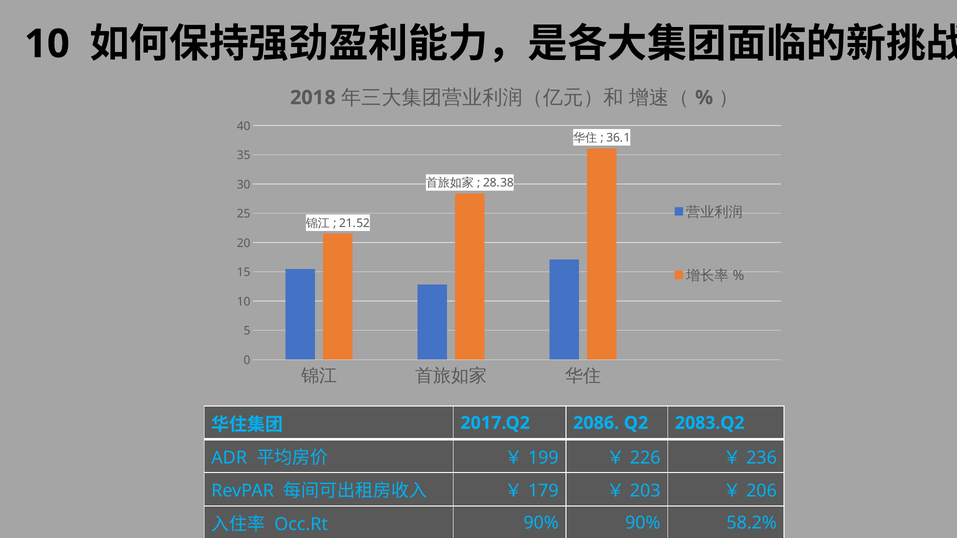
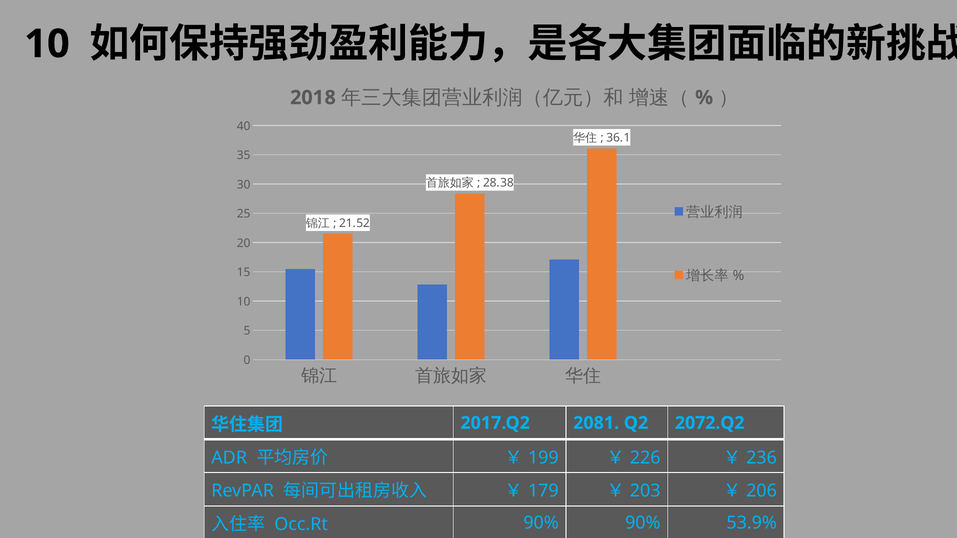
2086: 2086 -> 2081 (596, 423)
2083.Q2: 2083.Q2 -> 2072.Q2 (710, 423)
58.2%: 58.2% -> 53.9% (752, 523)
